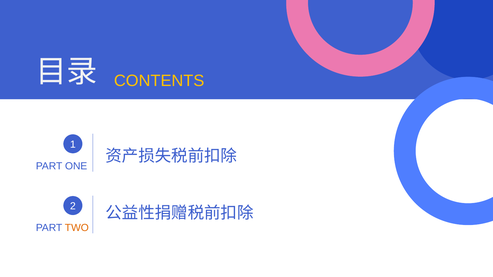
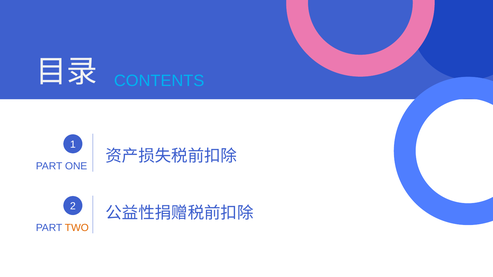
CONTENTS colour: yellow -> light blue (159, 81)
